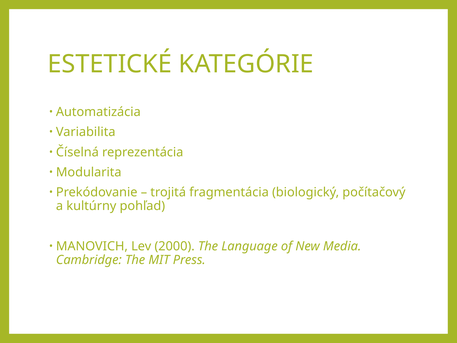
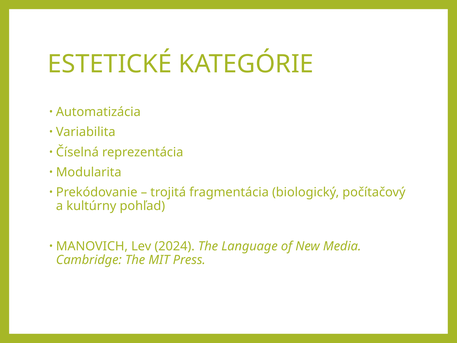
2000: 2000 -> 2024 (175, 246)
